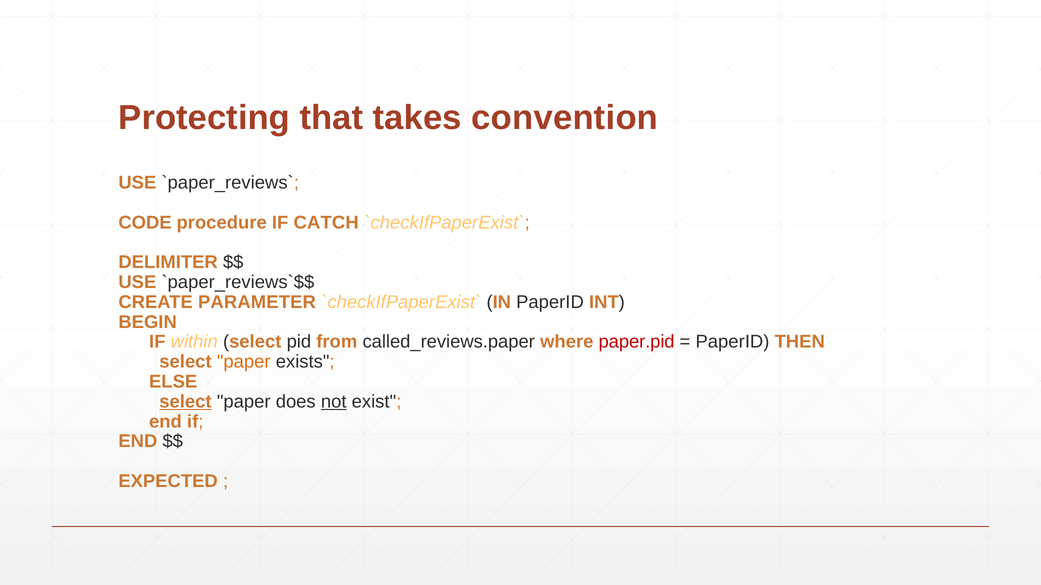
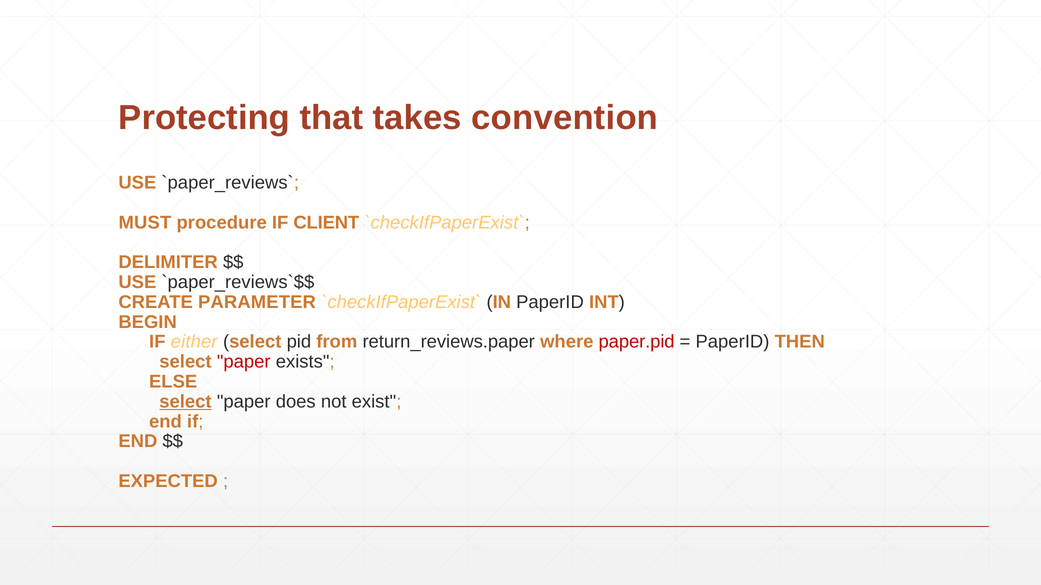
CODE: CODE -> MUST (145, 223)
CATCH: CATCH -> CLIENT (326, 223)
within: within -> either (194, 342)
called_reviews.paper: called_reviews.paper -> return_reviews.paper (449, 342)
paper colour: orange -> red (244, 362)
not underline: present -> none (334, 402)
